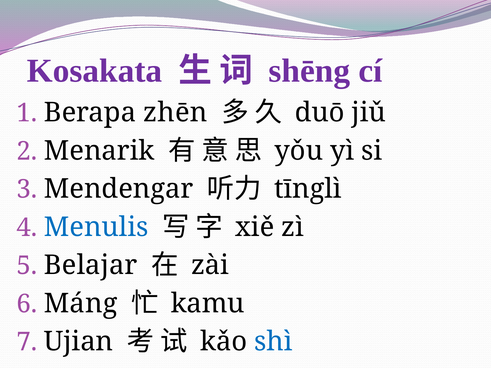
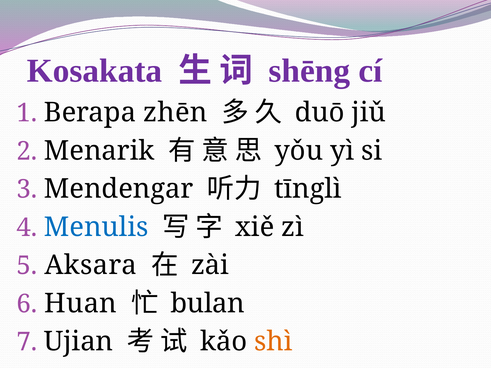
Belajar: Belajar -> Aksara (91, 265)
Máng: Máng -> Huan (81, 304)
kamu: kamu -> bulan (208, 304)
shì colour: blue -> orange (273, 342)
